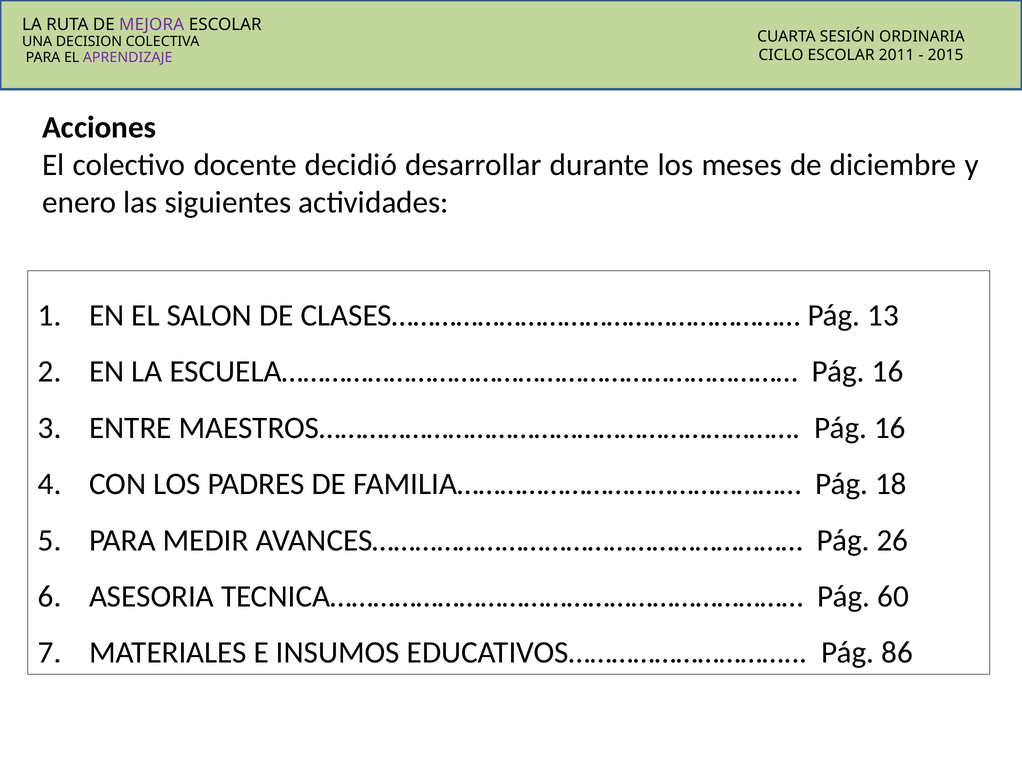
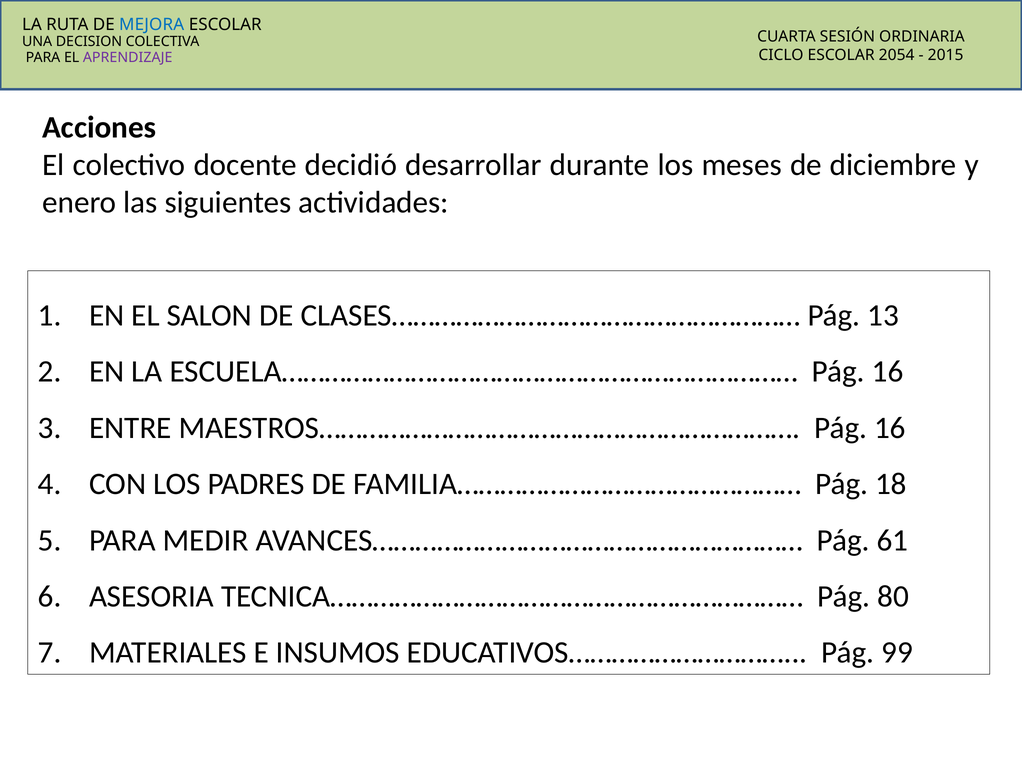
MEJORA colour: purple -> blue (152, 25)
2011: 2011 -> 2054 (897, 55)
26: 26 -> 61 (892, 540)
60: 60 -> 80 (893, 596)
86: 86 -> 99 (897, 652)
